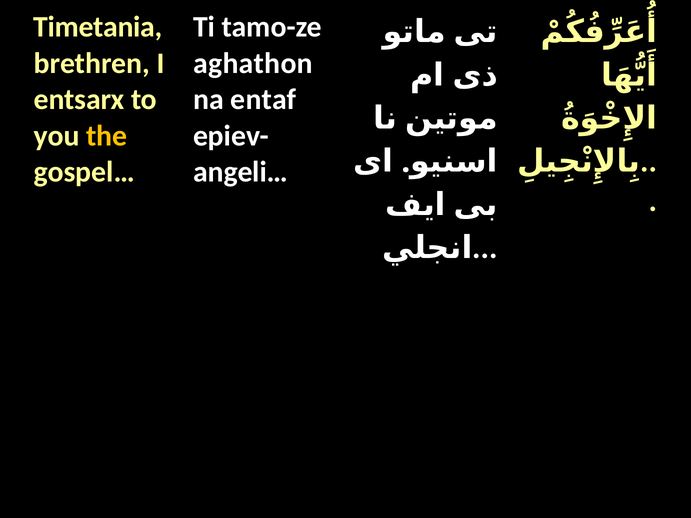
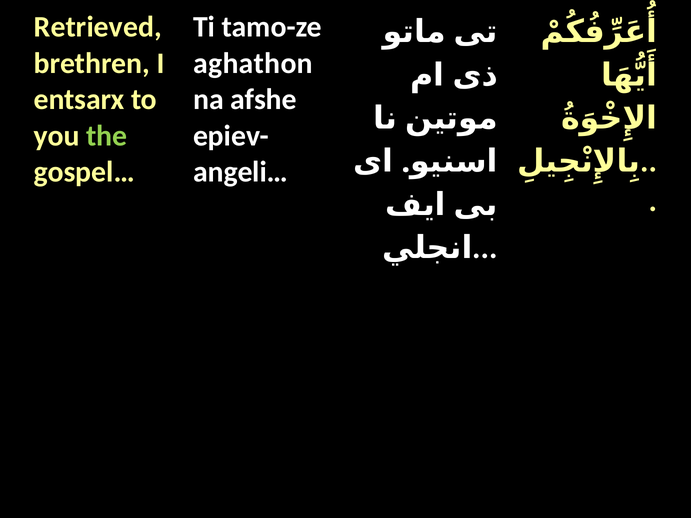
Timetania: Timetania -> Retrieved (98, 27)
entaf: entaf -> afshe (264, 100)
the colour: yellow -> light green (107, 136)
